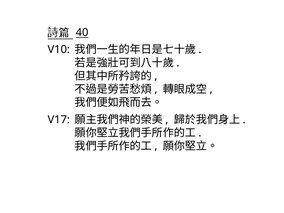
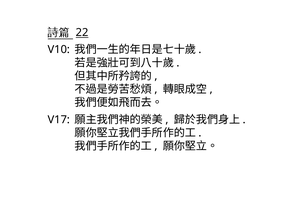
40: 40 -> 22 (82, 32)
